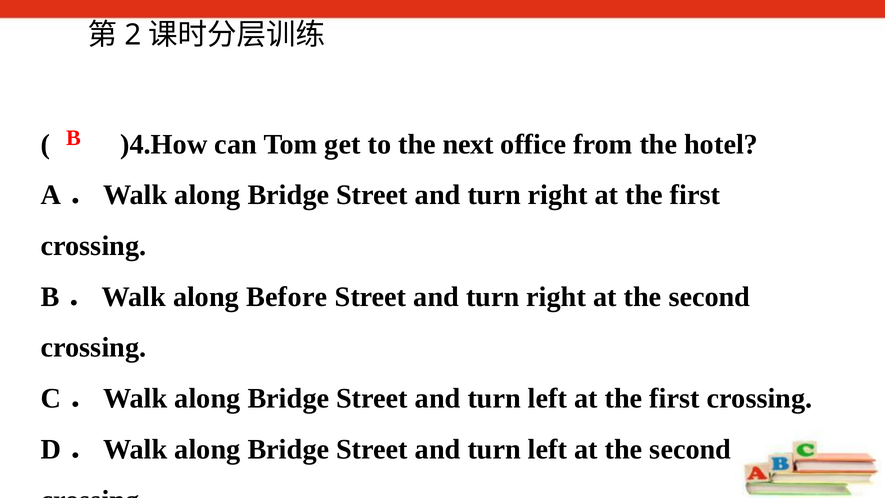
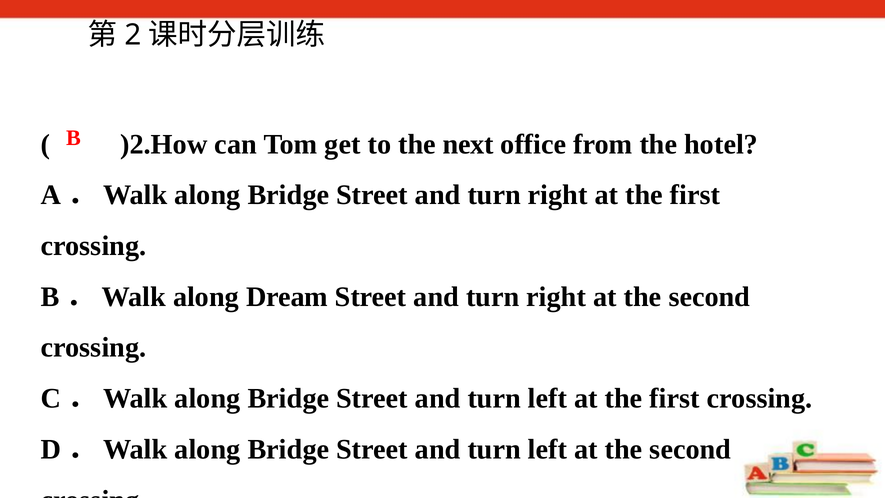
)4.How: )4.How -> )2.How (164, 144)
Before: Before -> Dream (287, 297)
